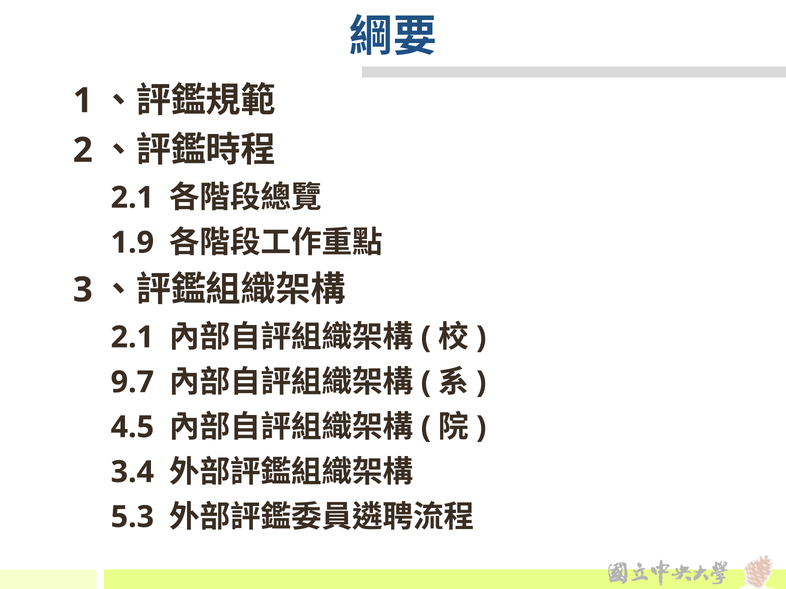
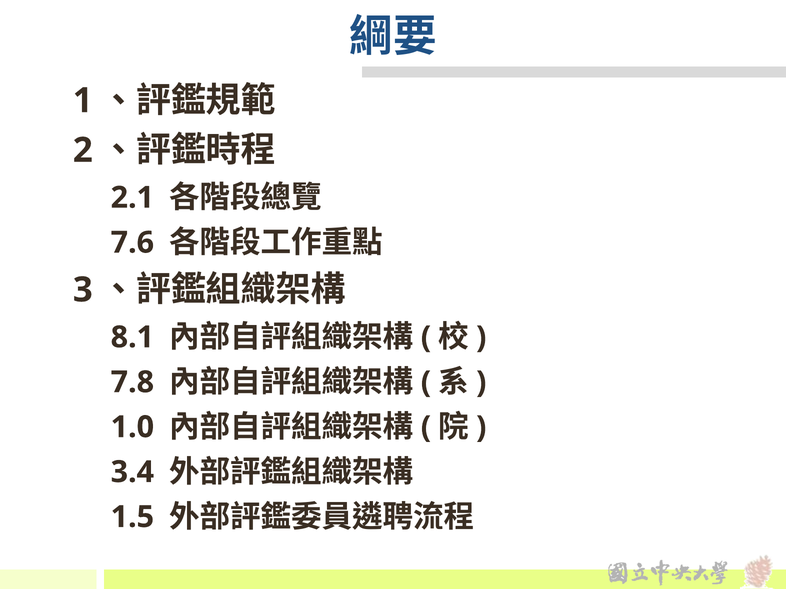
1.9: 1.9 -> 7.6 (132, 243)
2.1: 2.1 -> 8.1 (132, 338)
9.7: 9.7 -> 7.8 (132, 382)
4.5: 4.5 -> 1.0 (132, 427)
5.3: 5.3 -> 1.5 (132, 517)
